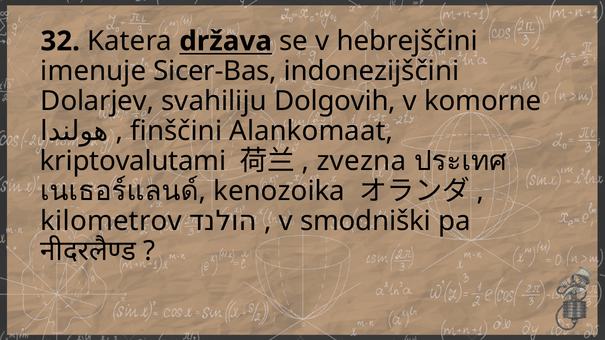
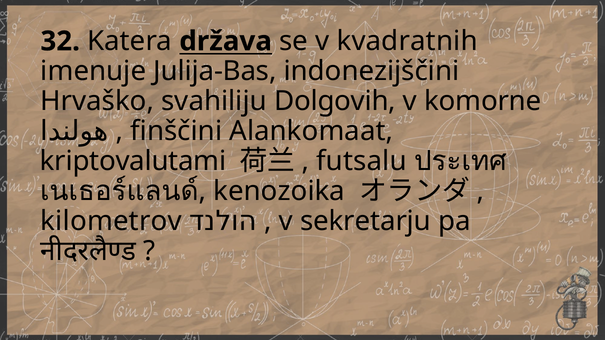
hebrejščini: hebrejščini -> kvadratnih (407, 41)
Sicer-Bas: Sicer-Bas -> Julija-Bas (215, 71)
Dolarjev: Dolarjev -> Hrvaško (97, 101)
zvezna: zvezna -> futsalu (362, 161)
smodniški: smodniški -> sekretarju (366, 221)
